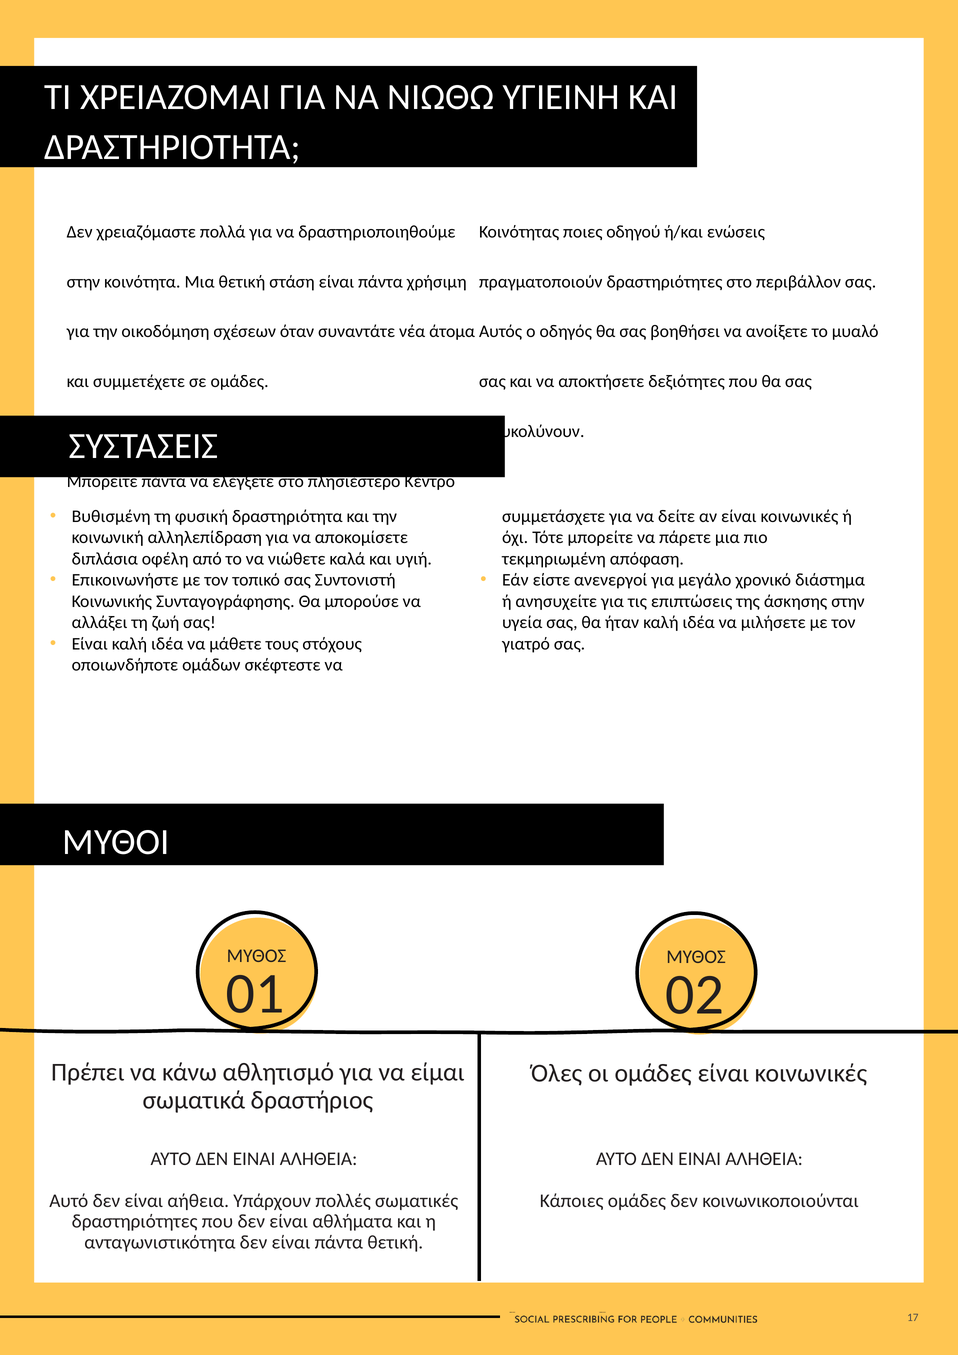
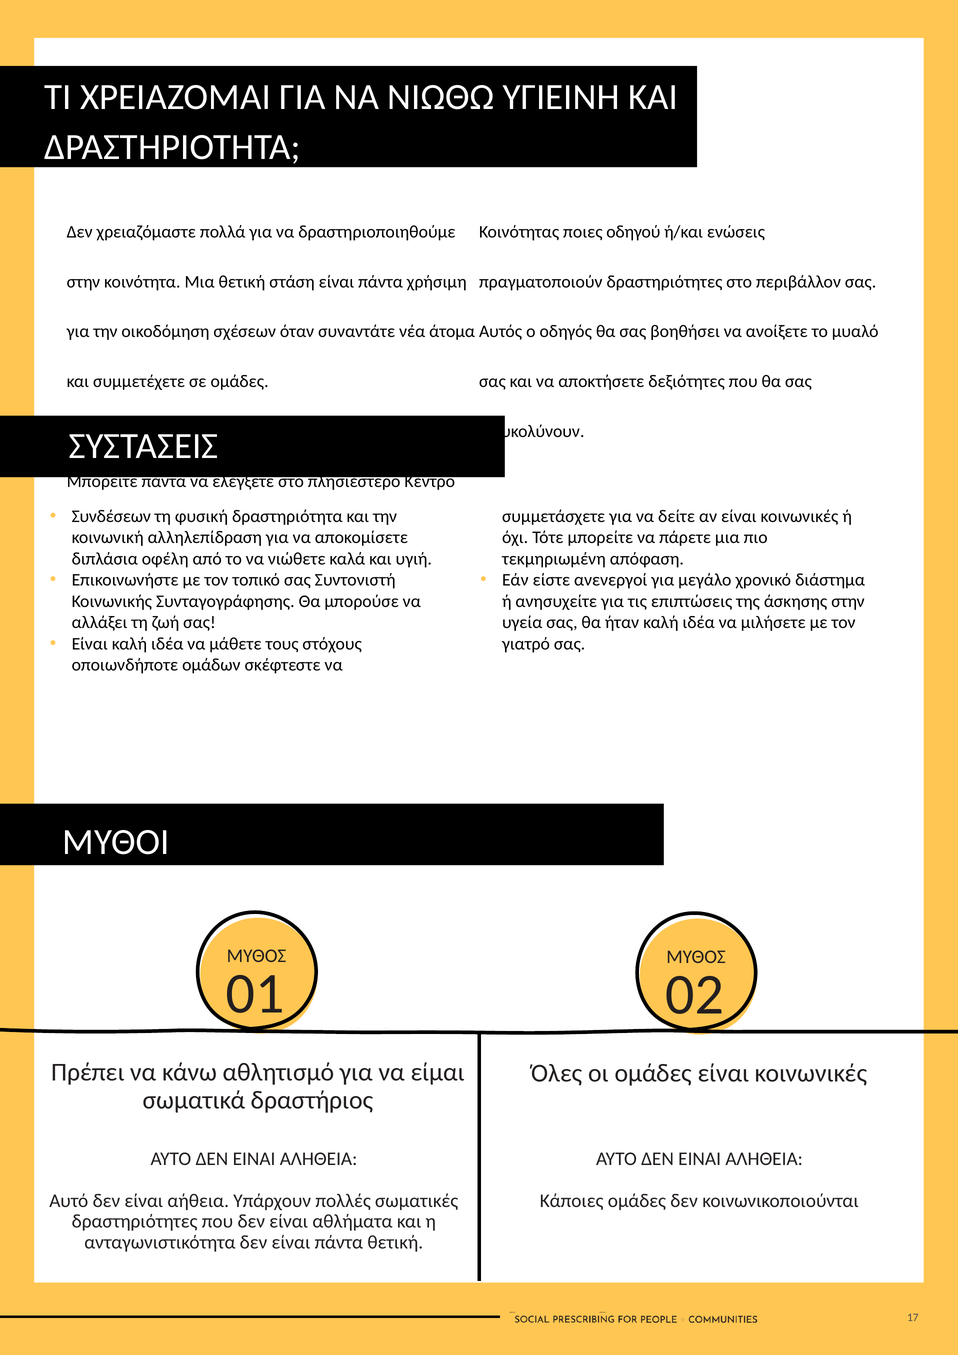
Βυθισμένη: Βυθισμένη -> Συνδέσεων (111, 516)
